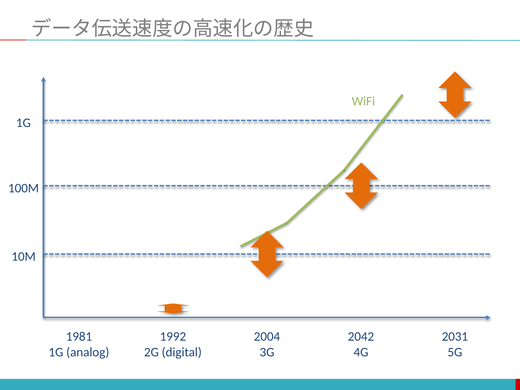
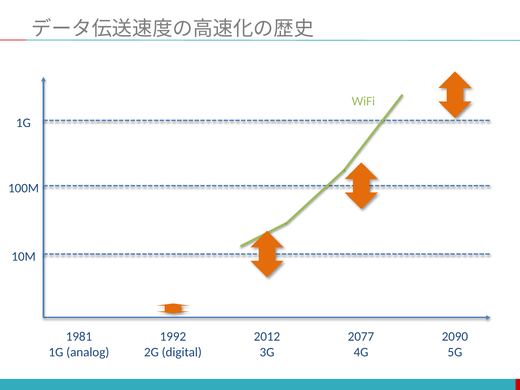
2004: 2004 -> 2012 (267, 336)
2042: 2042 -> 2077 (361, 336)
2031: 2031 -> 2090 (455, 336)
